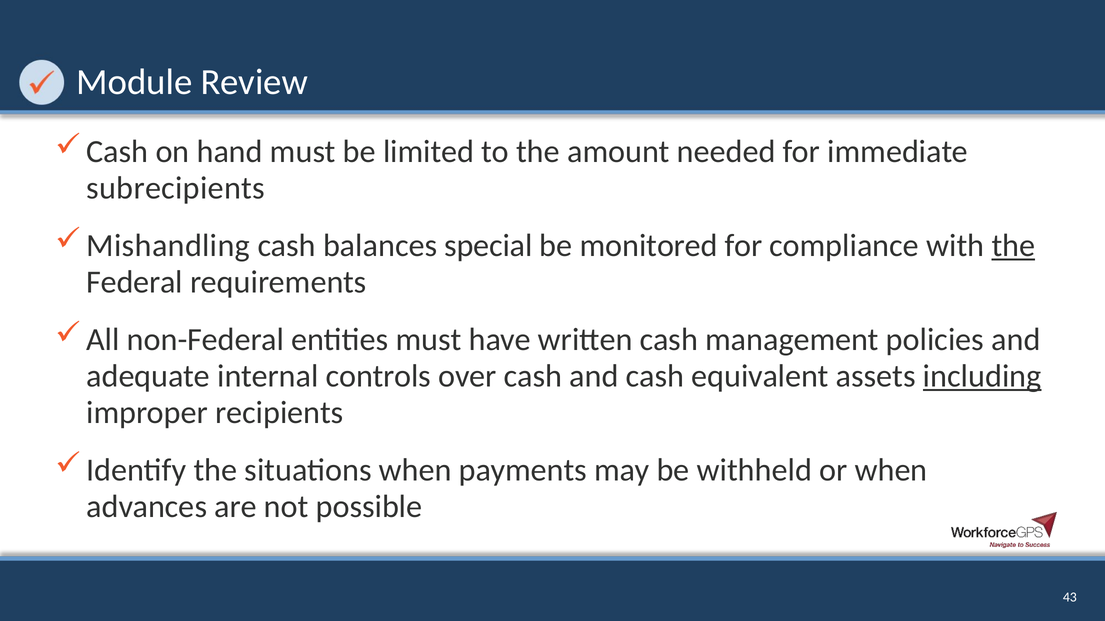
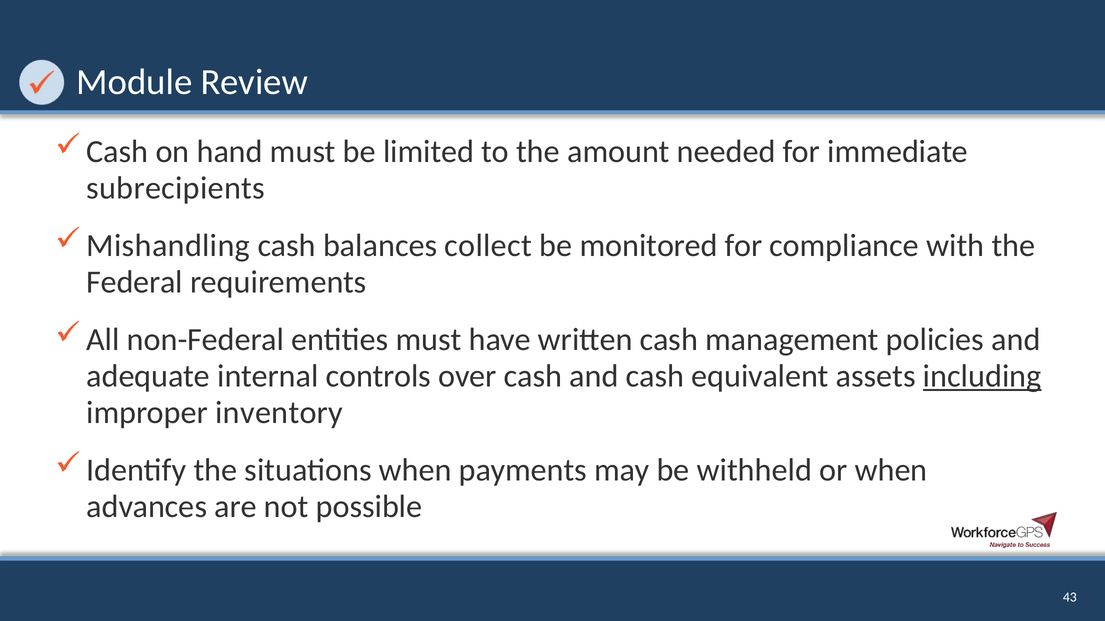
special: special -> collect (488, 246)
the underline: present -> none (1013, 246)
recipients: recipients -> inventory (279, 413)
